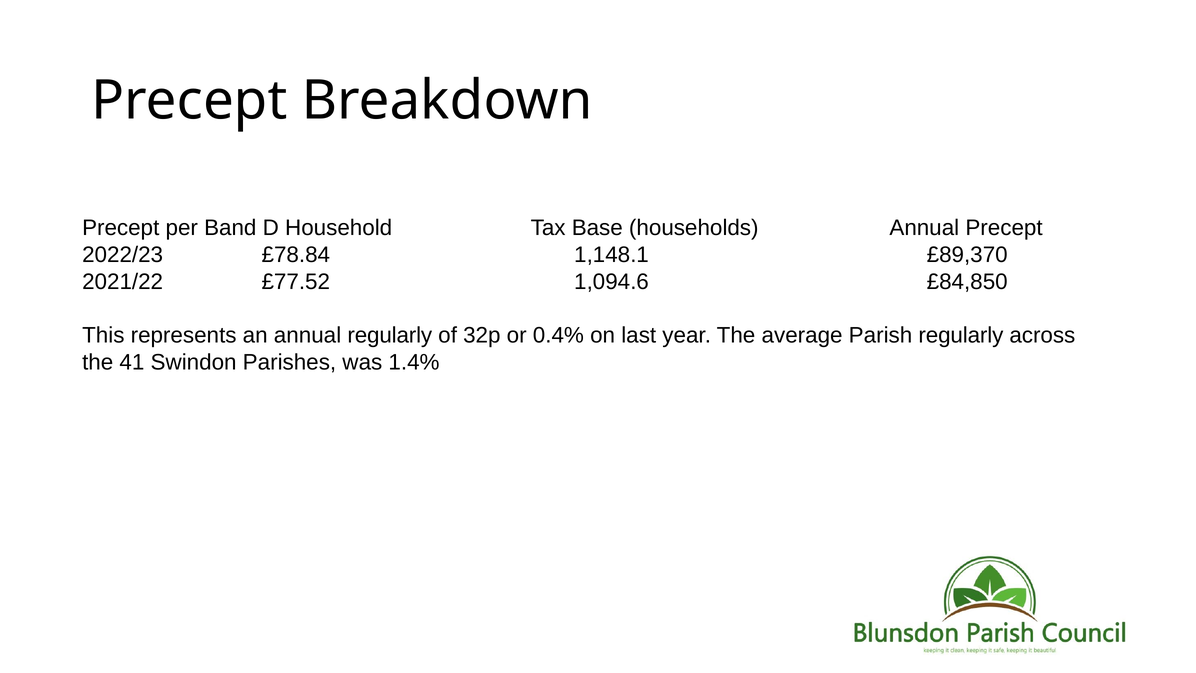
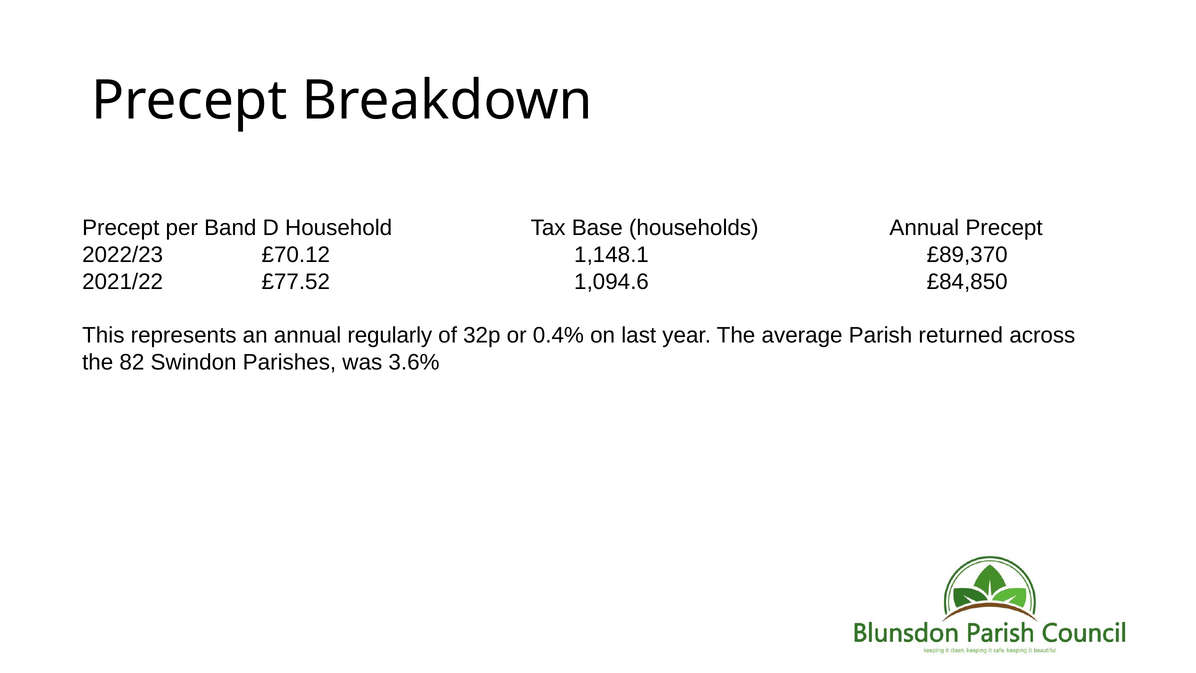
£78.84: £78.84 -> £70.12 (296, 255)
Parish regularly: regularly -> returned (961, 335)
41: 41 -> 82 (132, 362)
1.4%: 1.4% -> 3.6% (414, 362)
